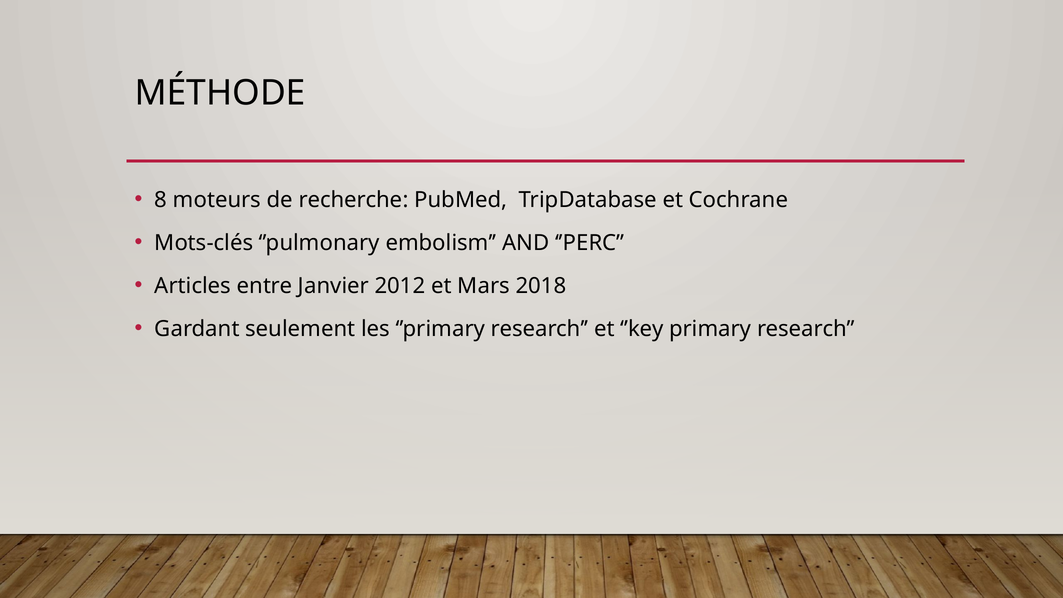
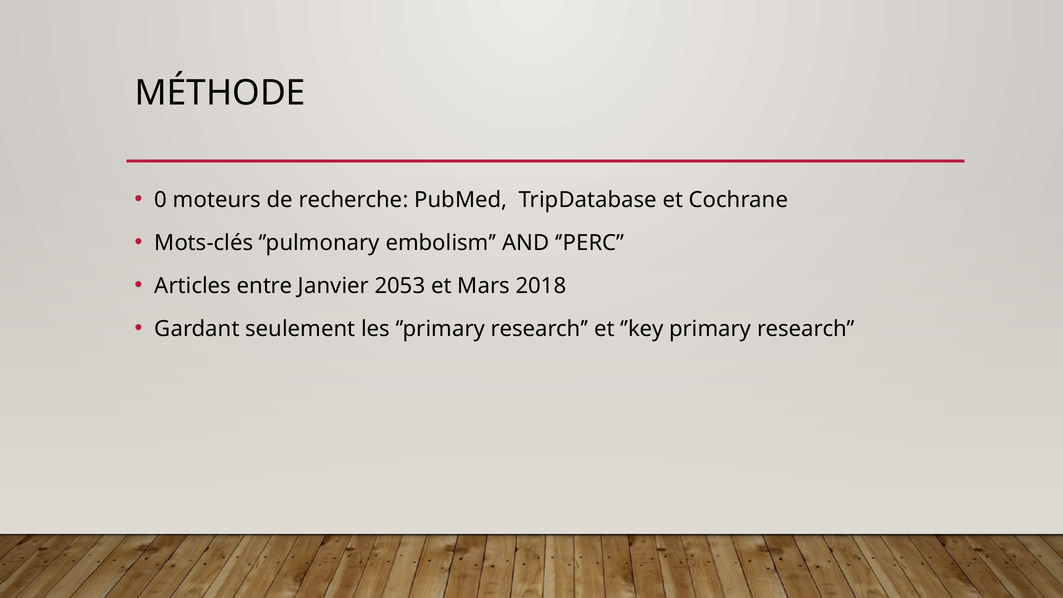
8: 8 -> 0 (161, 200)
2012: 2012 -> 2053 (400, 286)
